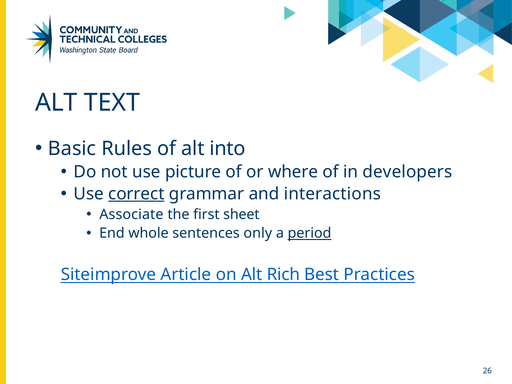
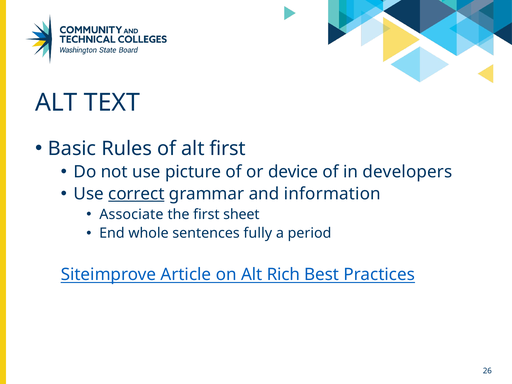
alt into: into -> first (228, 148)
where: where -> device (293, 172)
interactions: interactions -> information (332, 194)
only: only -> fully (258, 233)
period underline: present -> none (310, 233)
